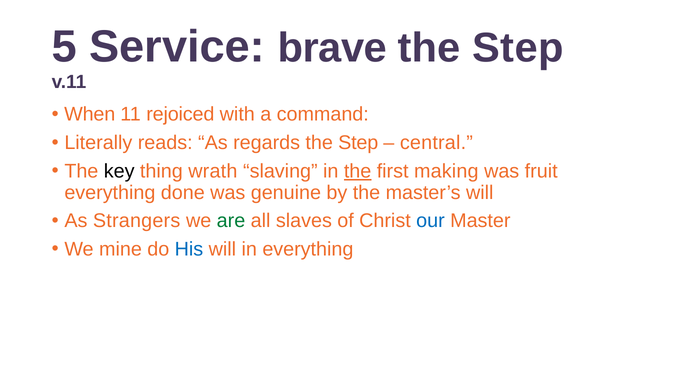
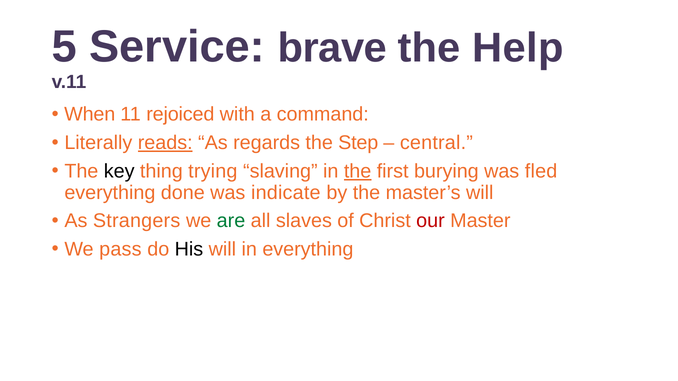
Step: Step -> Help (518, 48)
reads underline: none -> present (165, 143)
wrath: wrath -> trying (213, 171)
making: making -> burying (446, 171)
fruit: fruit -> fled (541, 171)
genuine: genuine -> indicate (286, 193)
our colour: blue -> red (430, 221)
mine: mine -> pass (120, 249)
His colour: blue -> black (189, 249)
